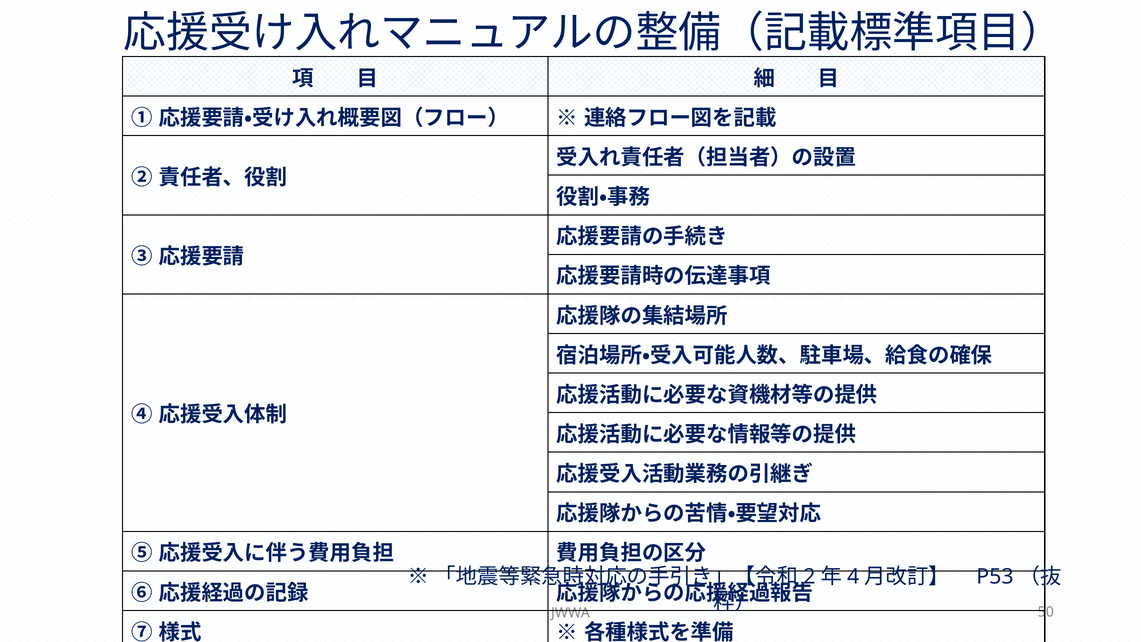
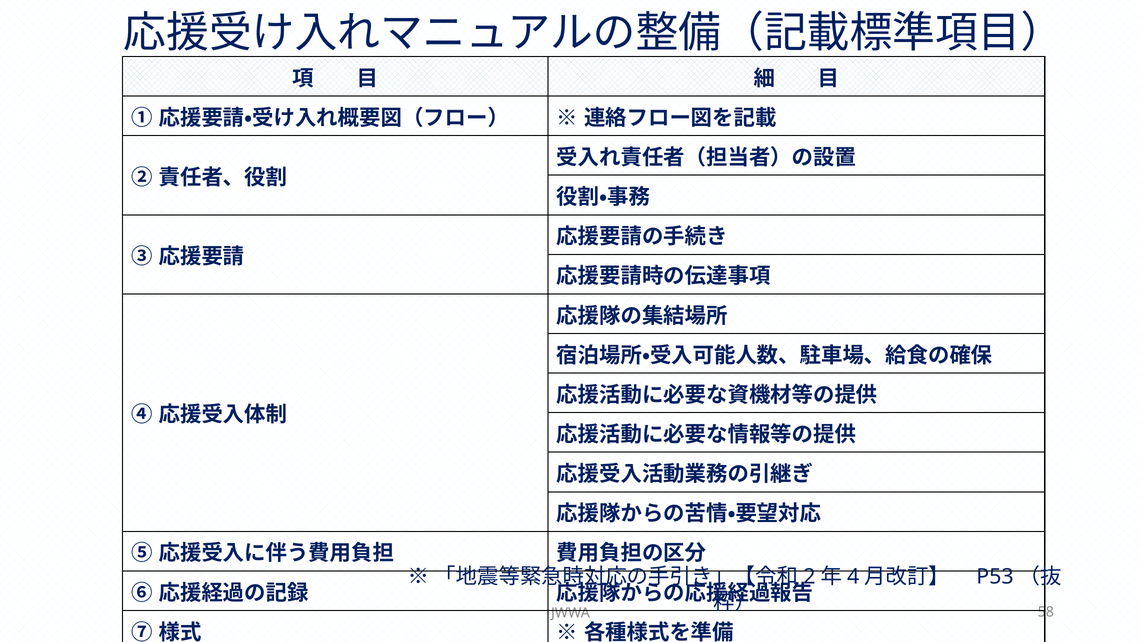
50: 50 -> 58 (1046, 612)
